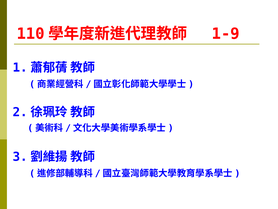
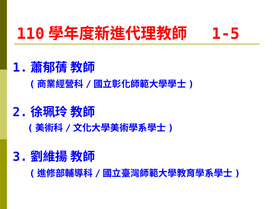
1-9: 1-9 -> 1-5 (226, 34)
